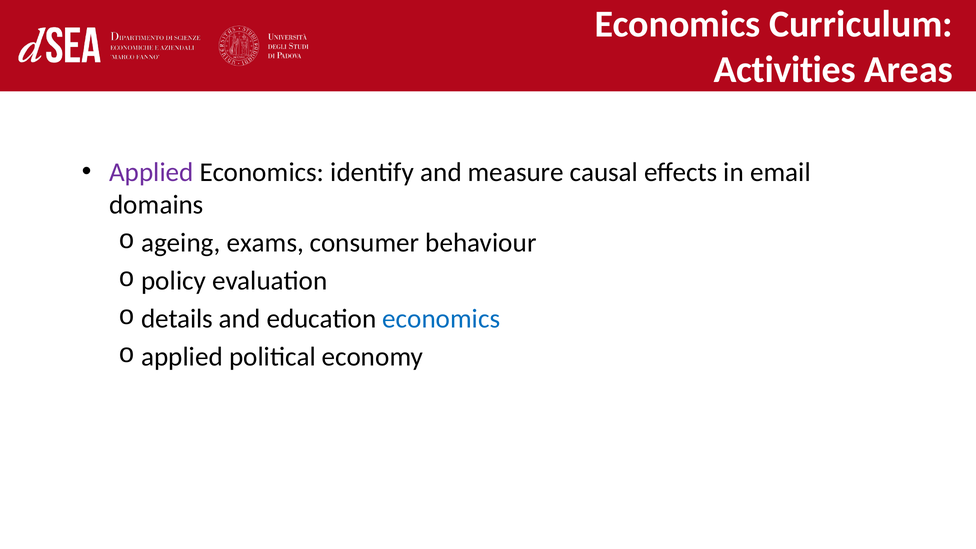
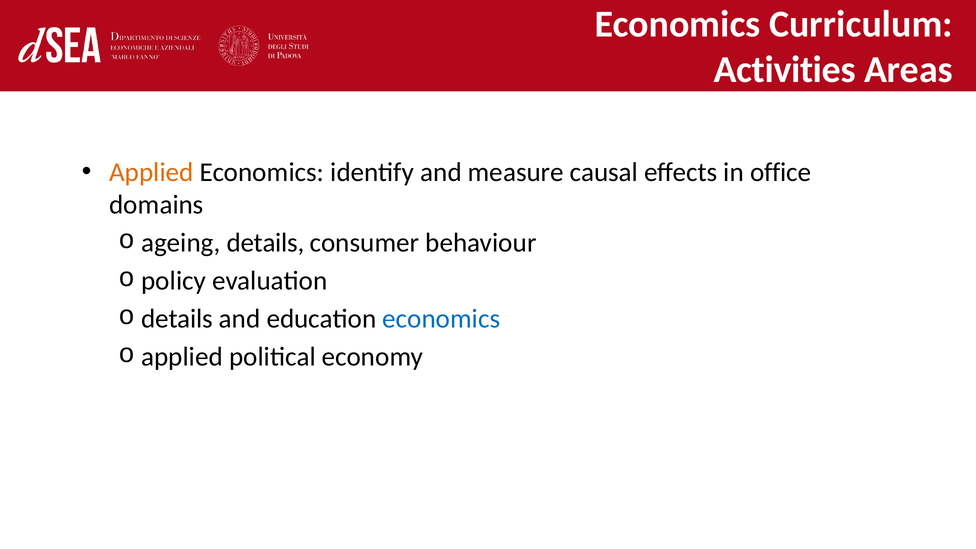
Applied colour: purple -> orange (151, 172)
email: email -> office (781, 172)
ageing exams: exams -> details (265, 243)
